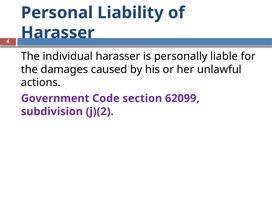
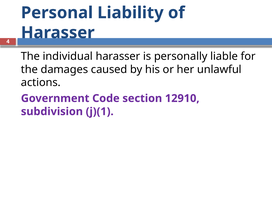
62099: 62099 -> 12910 (182, 98)
j)(2: j)(2 -> j)(1 (100, 112)
